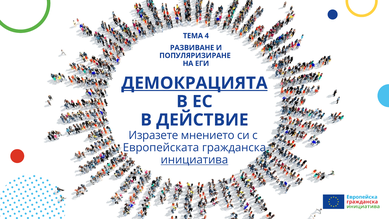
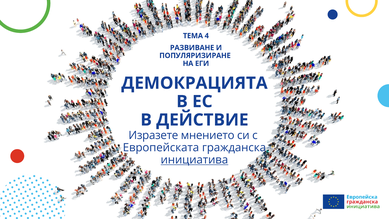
ДЕМОКРАЦИЯТА underline: present -> none (194, 83)
